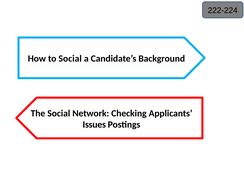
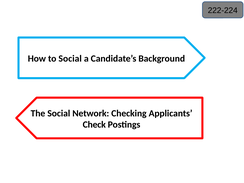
Issues: Issues -> Check (94, 125)
